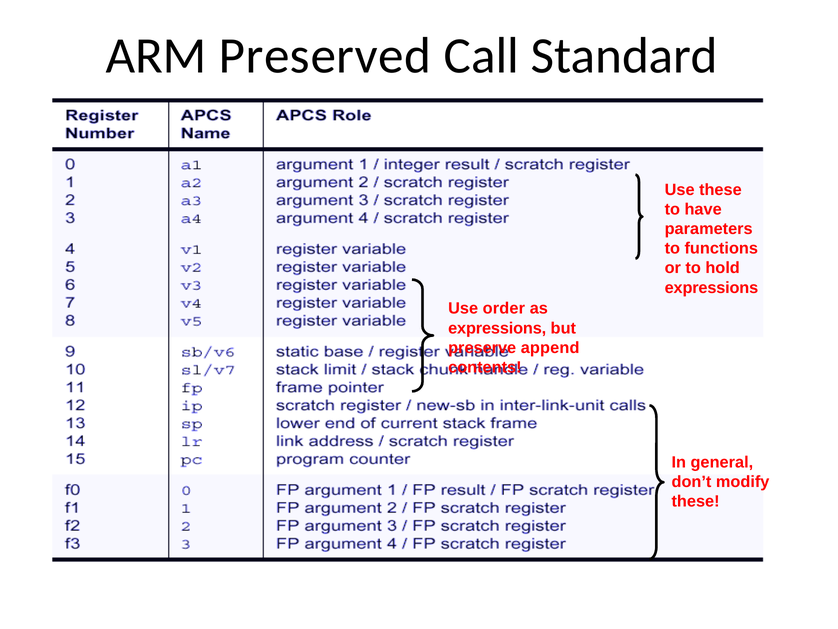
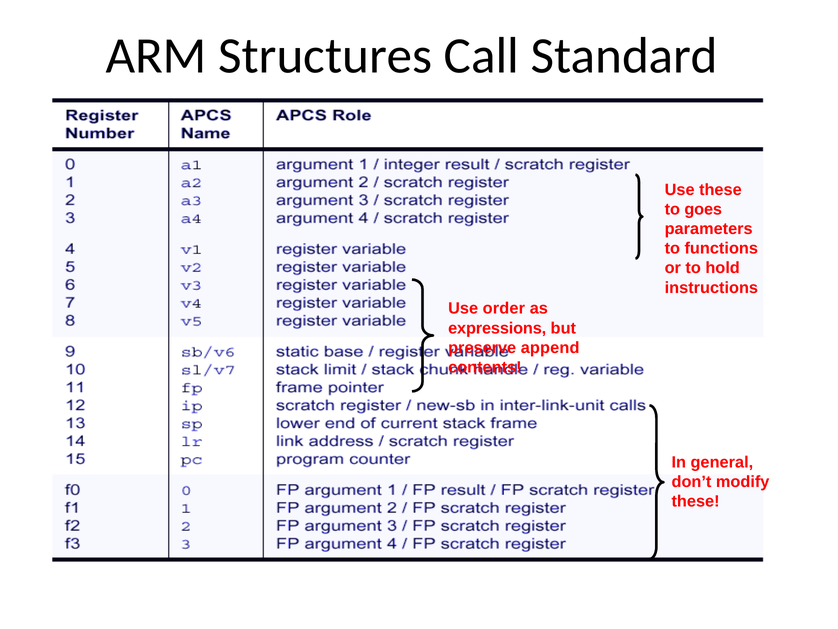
Preserved: Preserved -> Structures (325, 56)
have: have -> goes (703, 209)
expressions: expressions -> instructions (711, 287)
